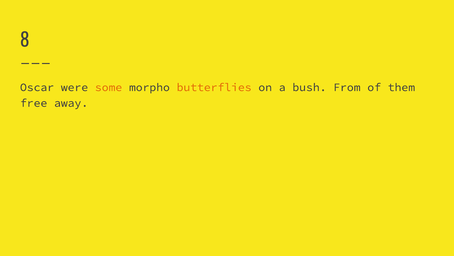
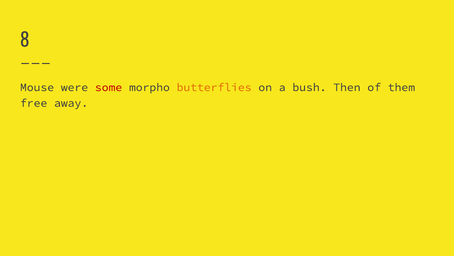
Oscar: Oscar -> Mouse (37, 87)
some colour: orange -> red (109, 87)
From: From -> Then (347, 87)
